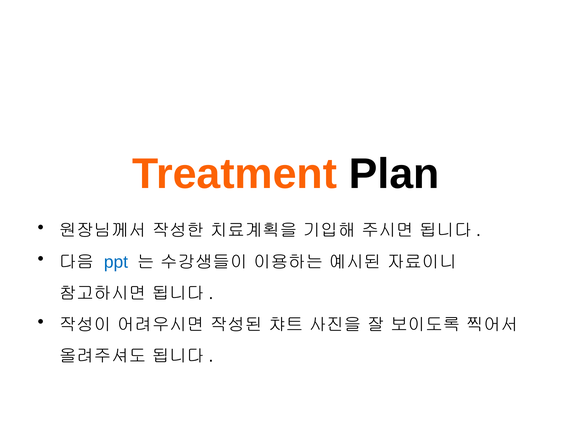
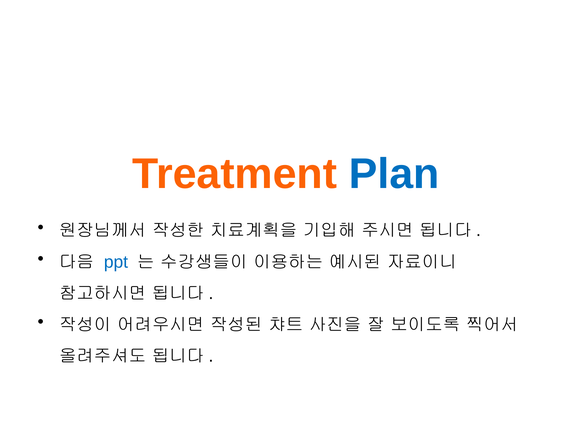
Plan colour: black -> blue (394, 174)
